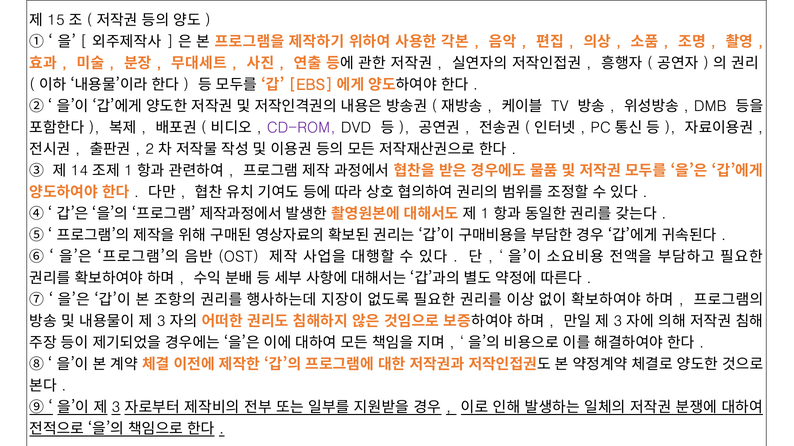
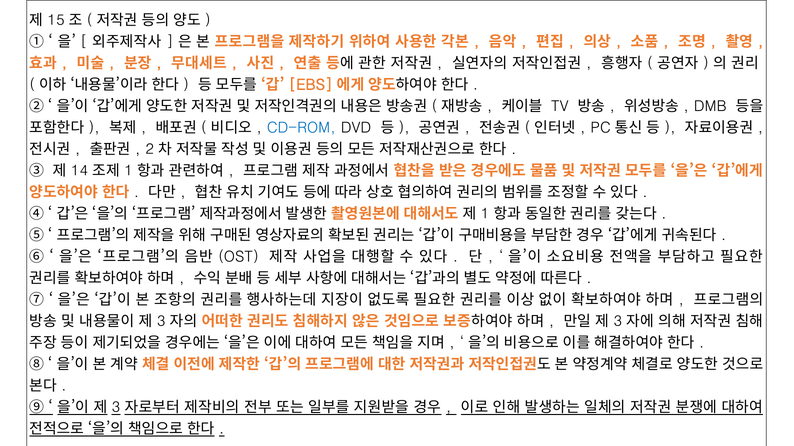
CD-ROM colour: purple -> blue (301, 128)
